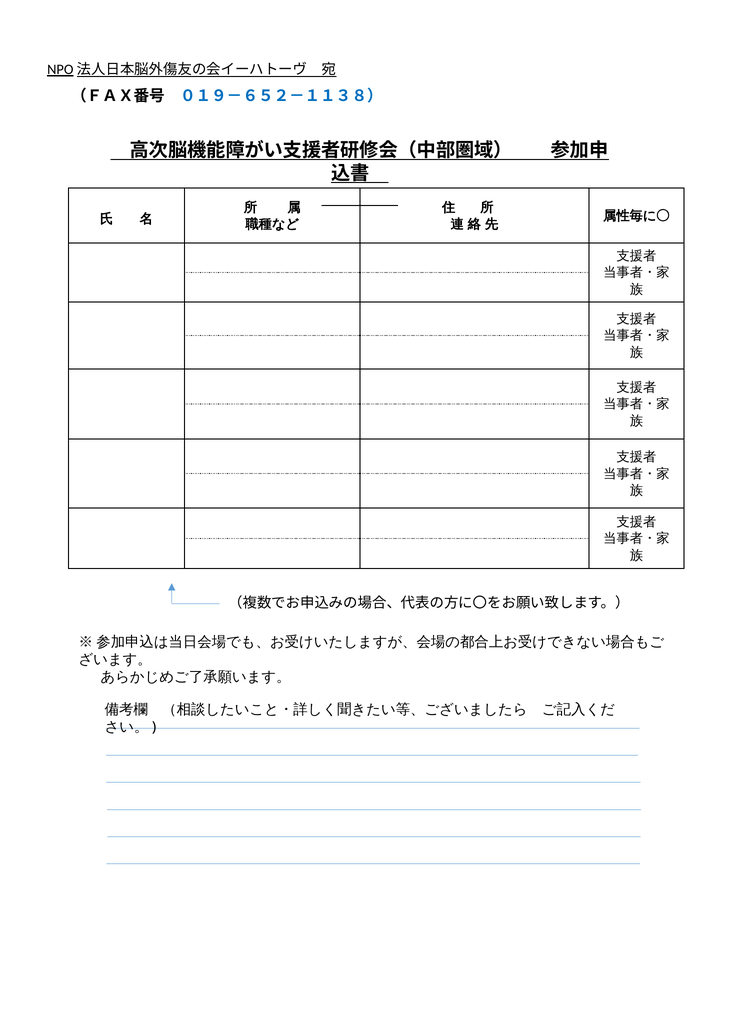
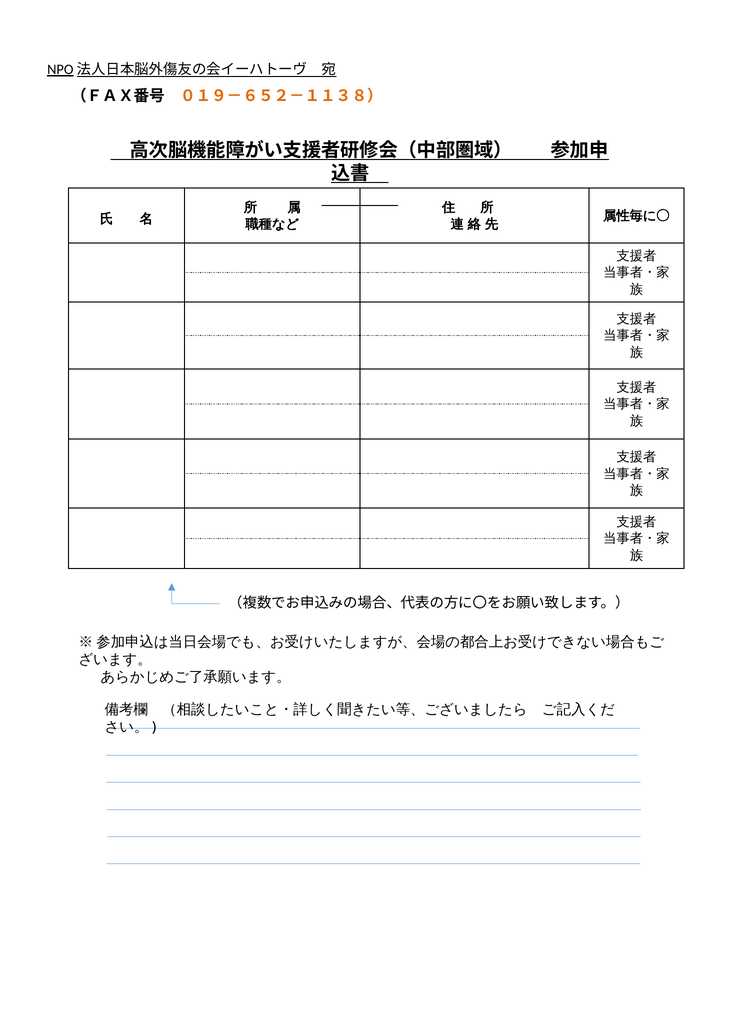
０１９－６５２－１１３８） colour: blue -> orange (281, 96)
